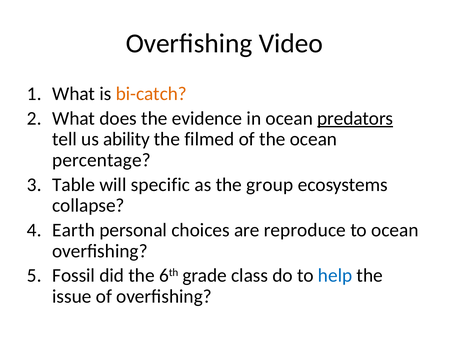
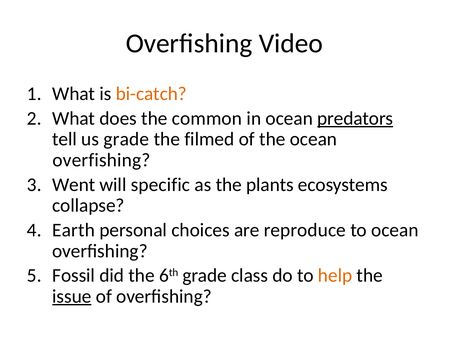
evidence: evidence -> common (207, 118)
us ability: ability -> grade (126, 139)
percentage: percentage -> overfishing (101, 160)
Table: Table -> Went (74, 185)
group: group -> plants (270, 185)
help colour: blue -> orange (335, 275)
issue underline: none -> present (72, 296)
